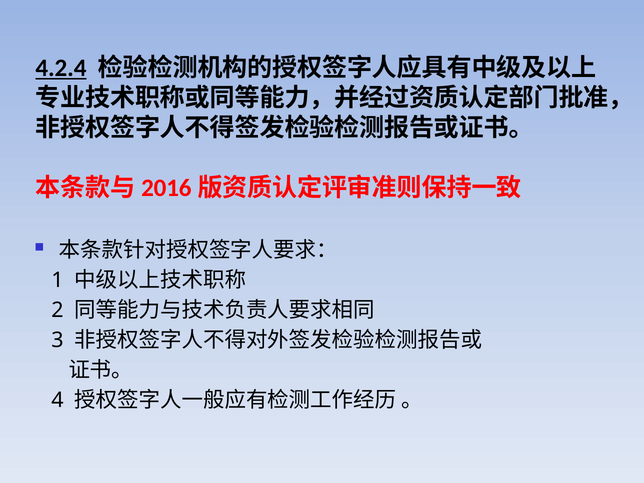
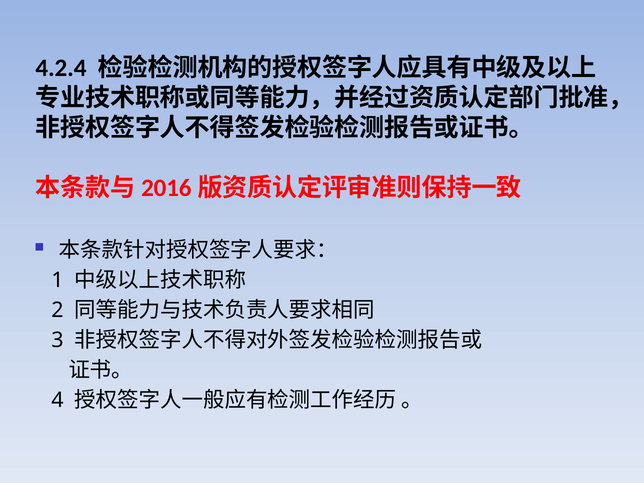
4.2.4 underline: present -> none (61, 68)
